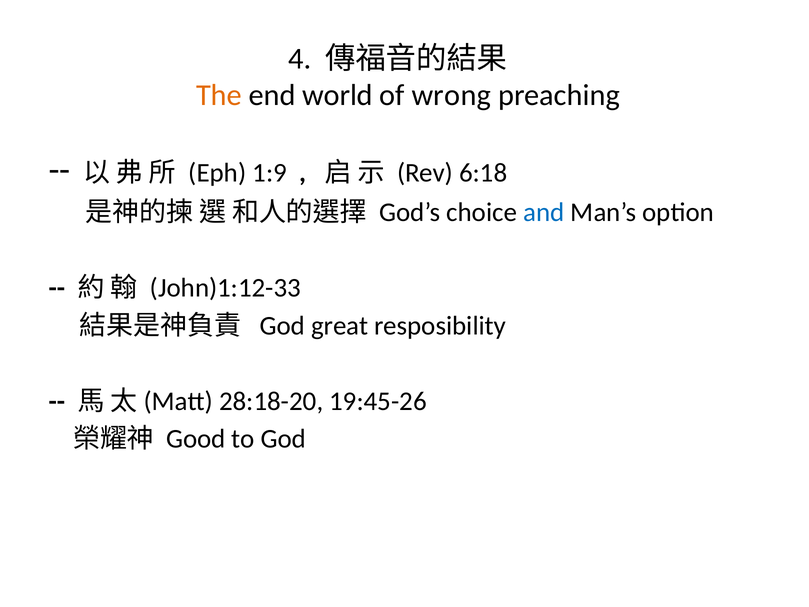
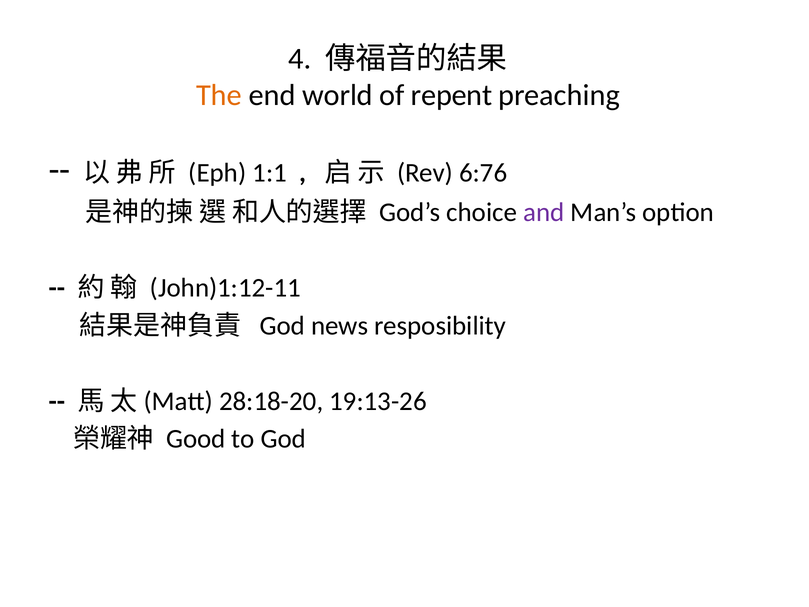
wrong: wrong -> repent (452, 95)
1:9: 1:9 -> 1:1 (270, 173)
6:18: 6:18 -> 6:76 (483, 173)
and colour: blue -> purple (544, 212)
John)1:12-33: John)1:12-33 -> John)1:12-11 (225, 288)
great: great -> news (340, 325)
19:45-26: 19:45-26 -> 19:13-26 (378, 401)
